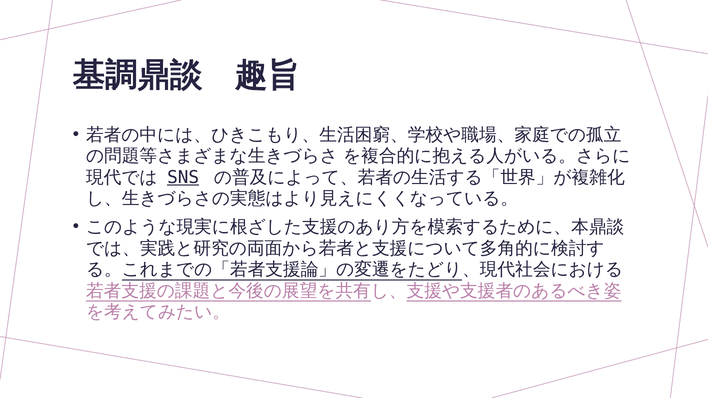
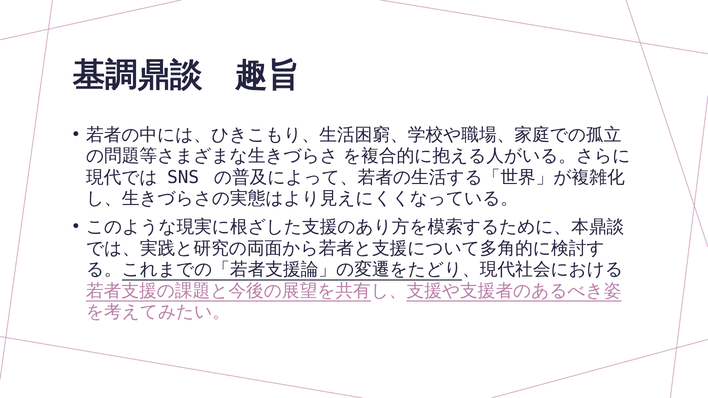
SNS underline: present -> none (183, 177)
